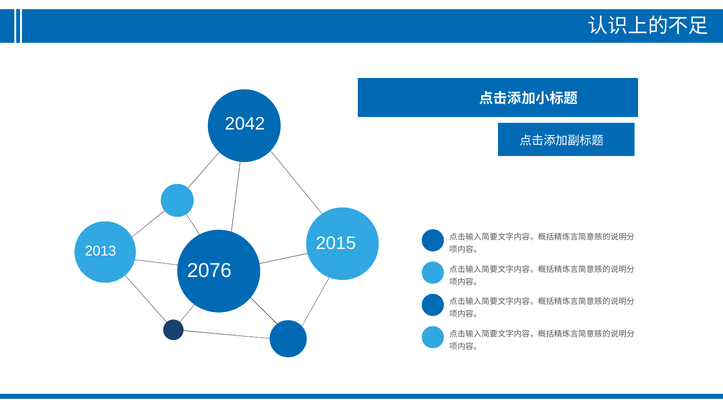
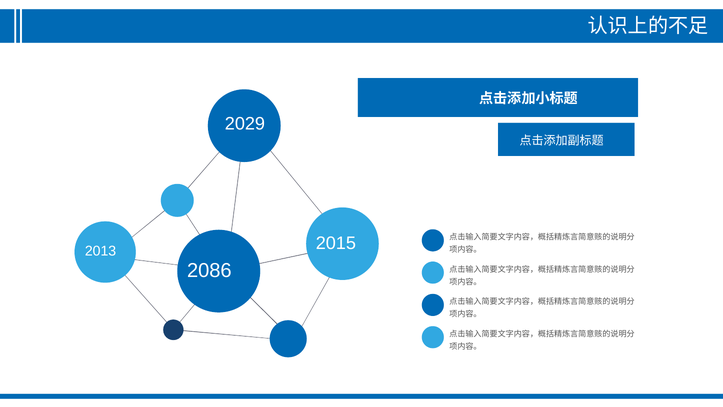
2042: 2042 -> 2029 (245, 124)
2076: 2076 -> 2086 (209, 270)
